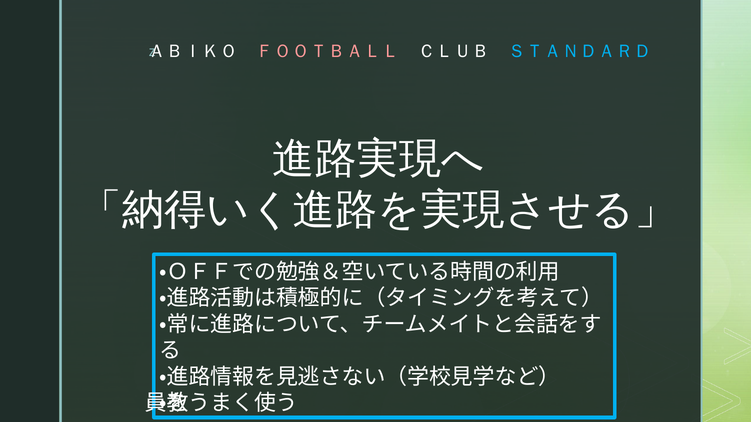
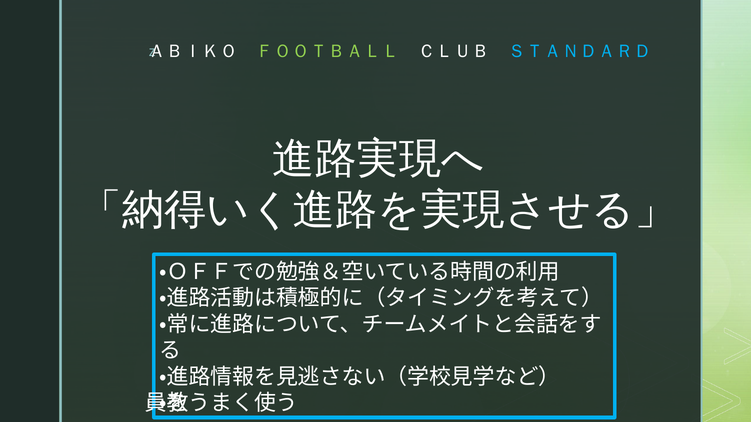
ＦＯＯＴＢＡＬＬ colour: pink -> light green (328, 51)
